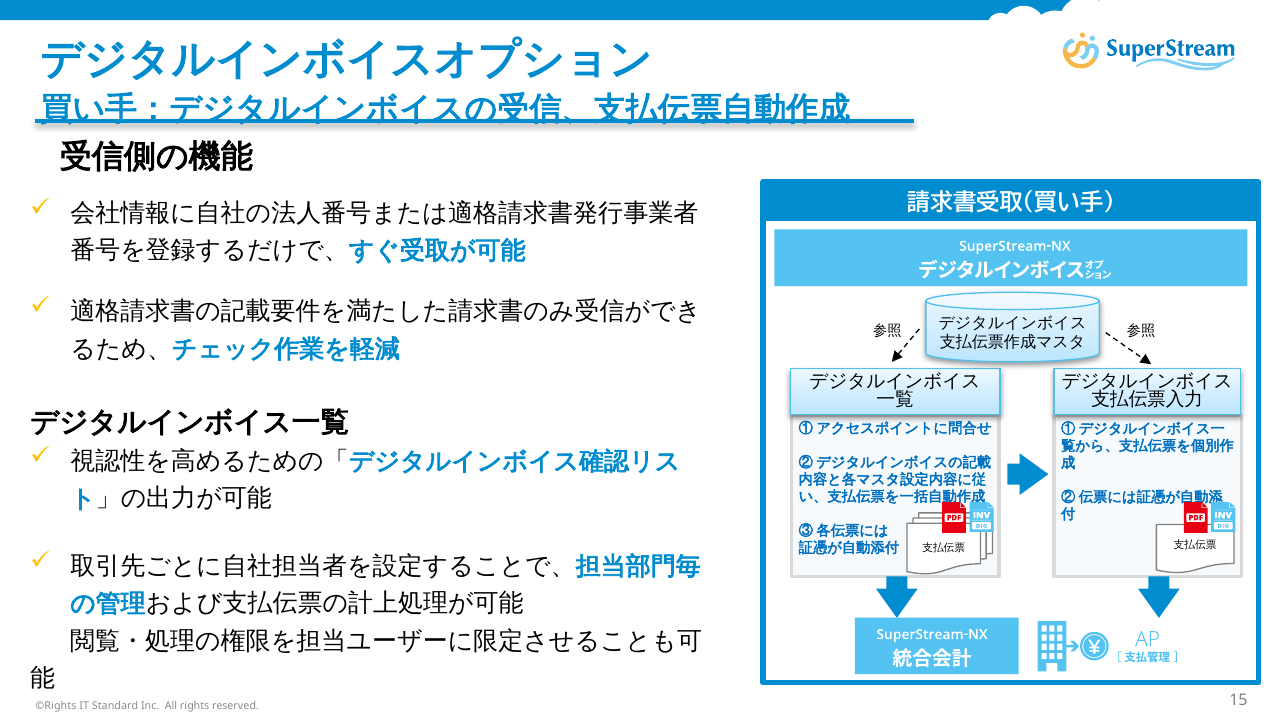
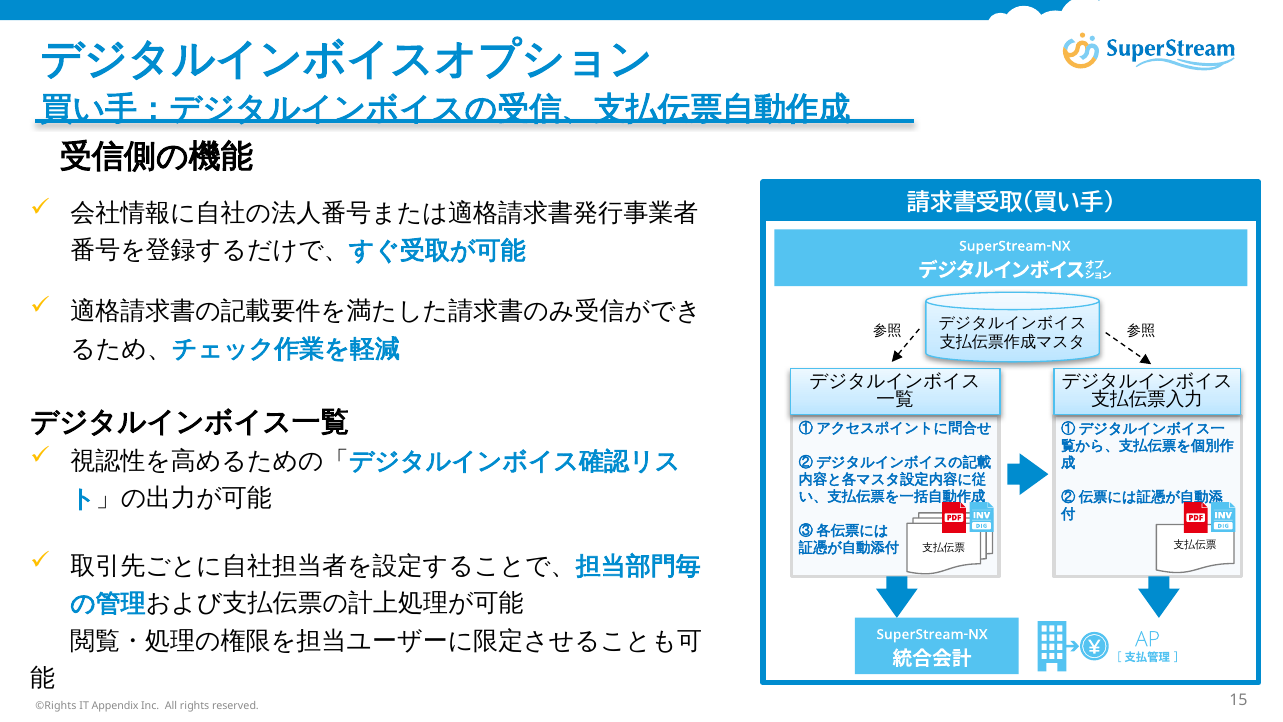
Standard: Standard -> Appendix (115, 705)
